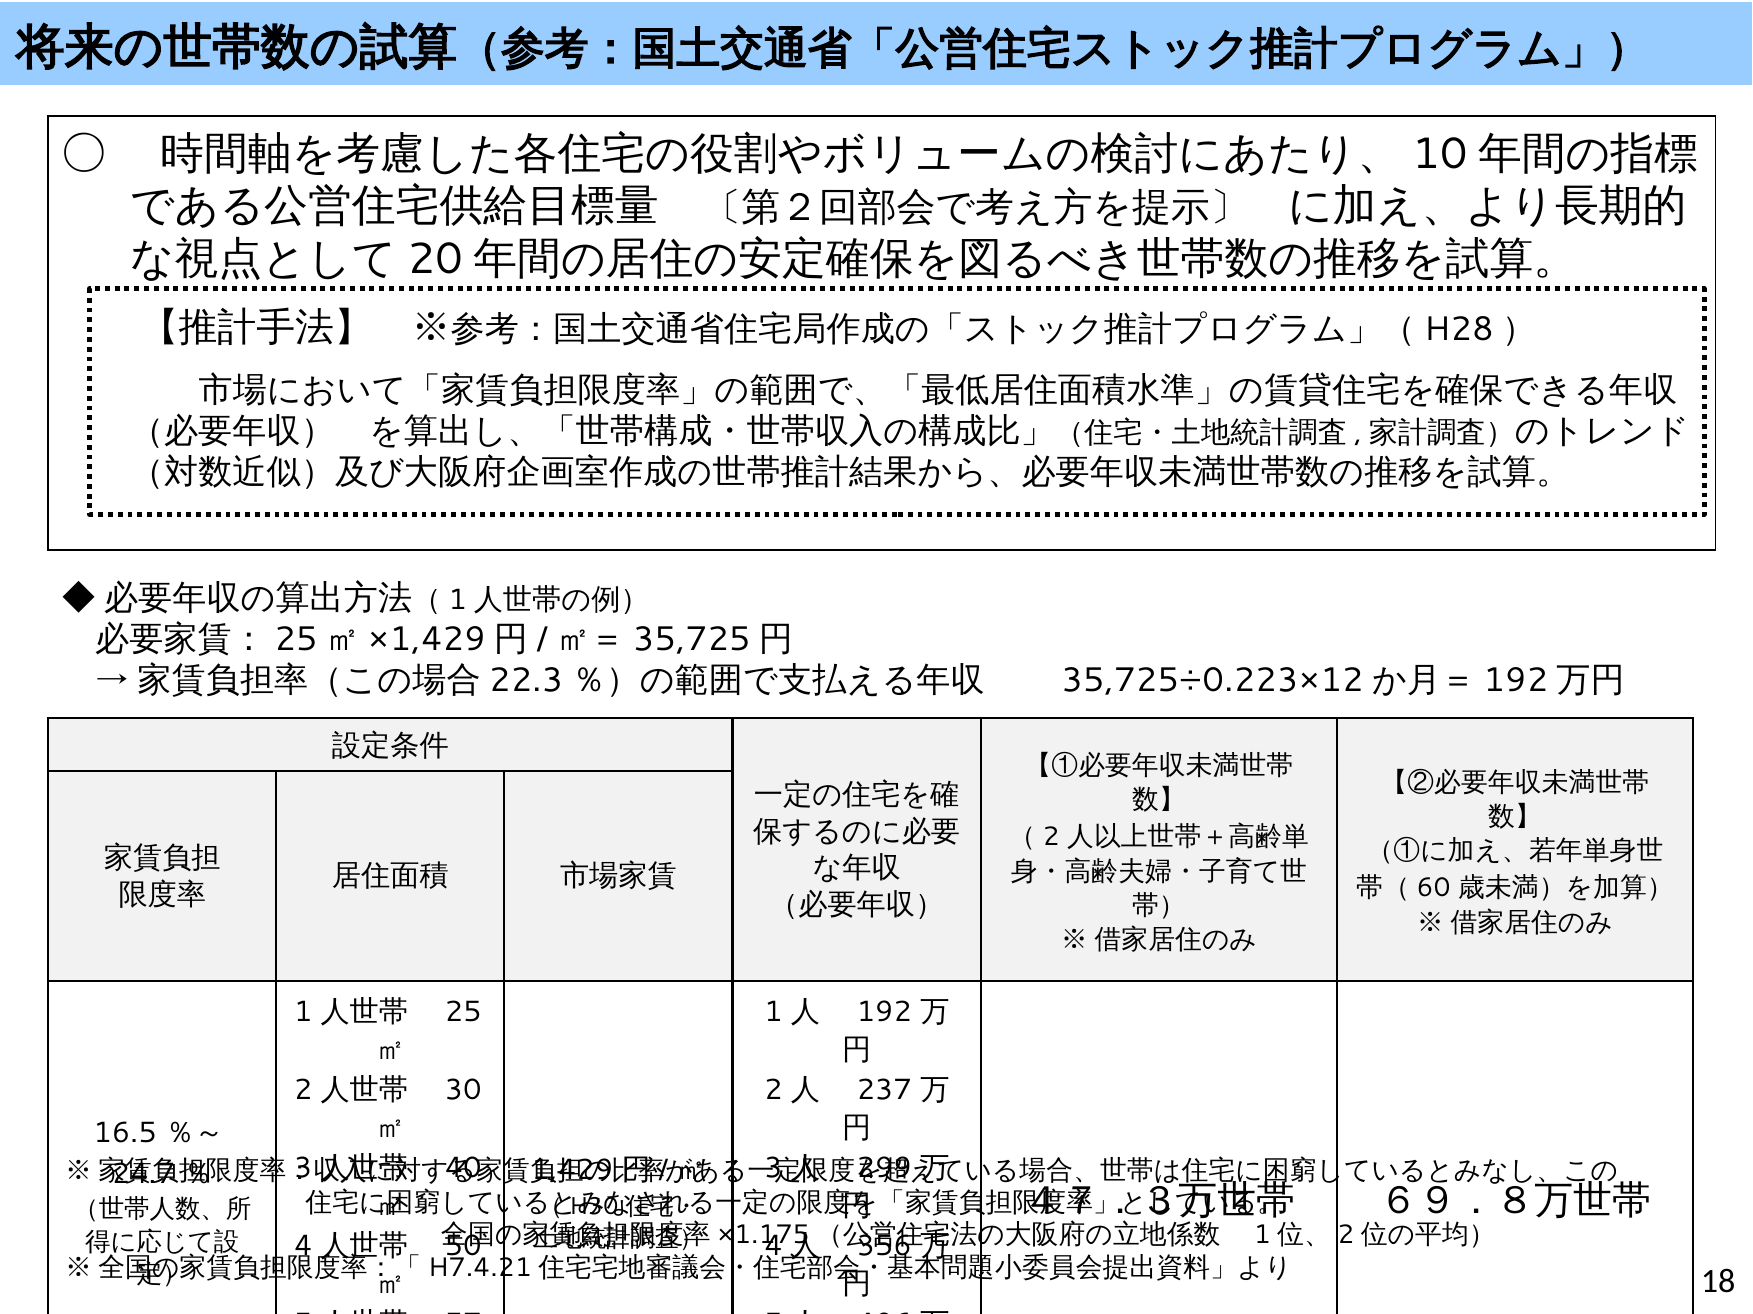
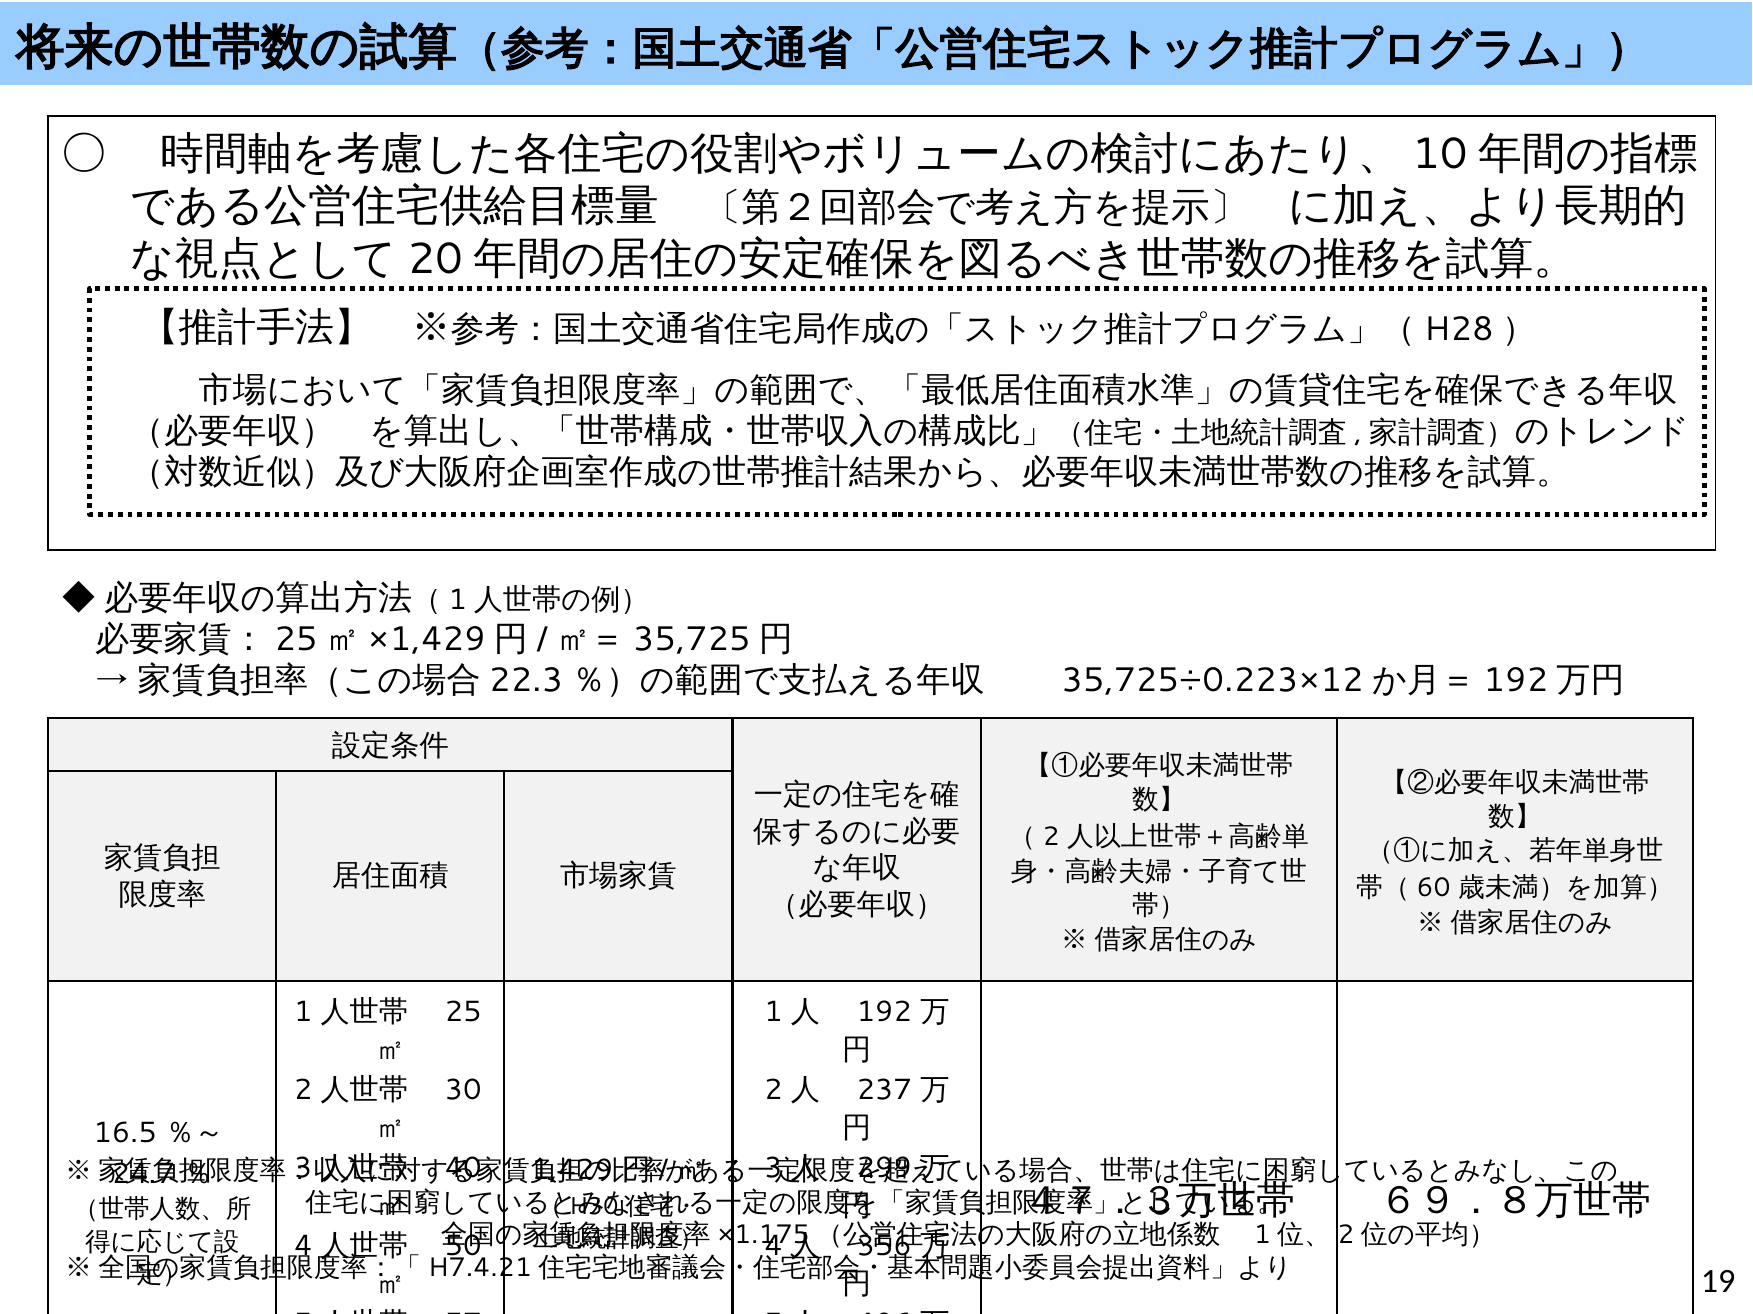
18: 18 -> 19 (1718, 1282)
